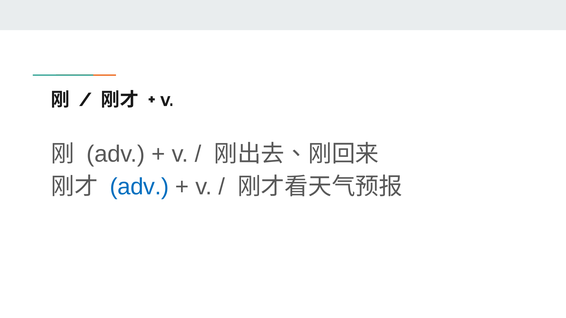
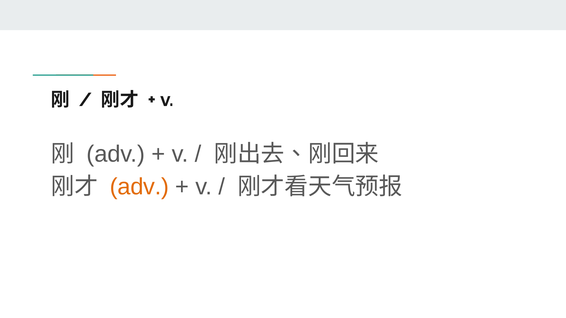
adv colour: blue -> orange (139, 187)
